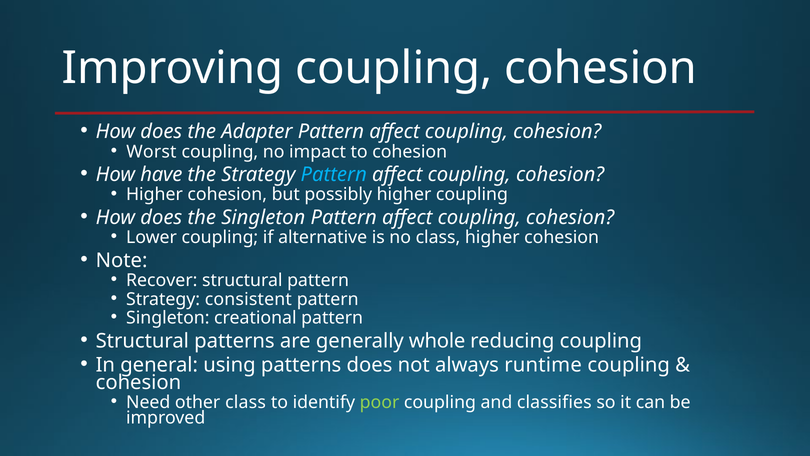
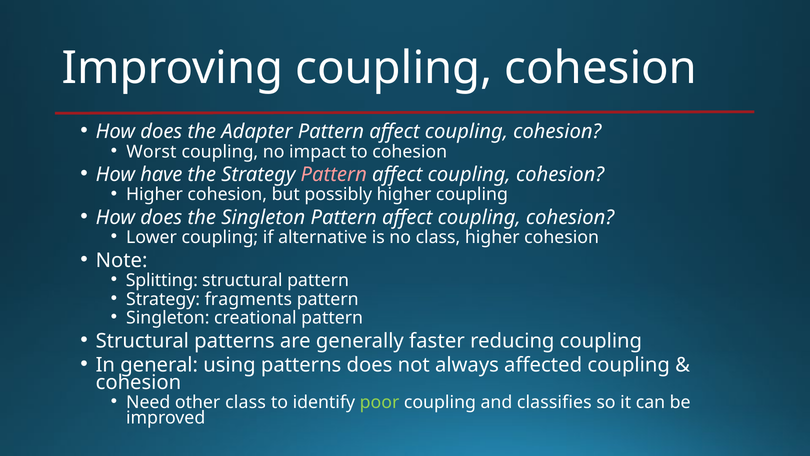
Pattern colour: light blue -> pink (334, 175)
Recover: Recover -> Splitting (162, 280)
consistent: consistent -> fragments (248, 299)
whole: whole -> faster (437, 341)
runtime: runtime -> affected (543, 365)
